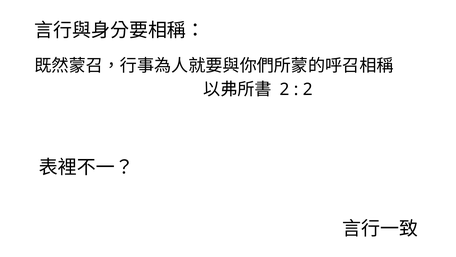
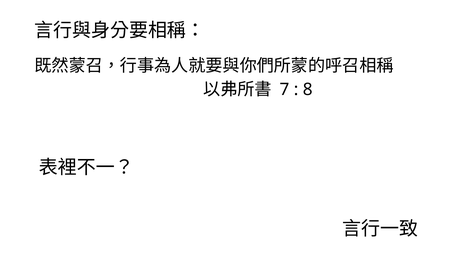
2: 2 -> 7 (284, 89)
2: 2 -> 8 (308, 89)
